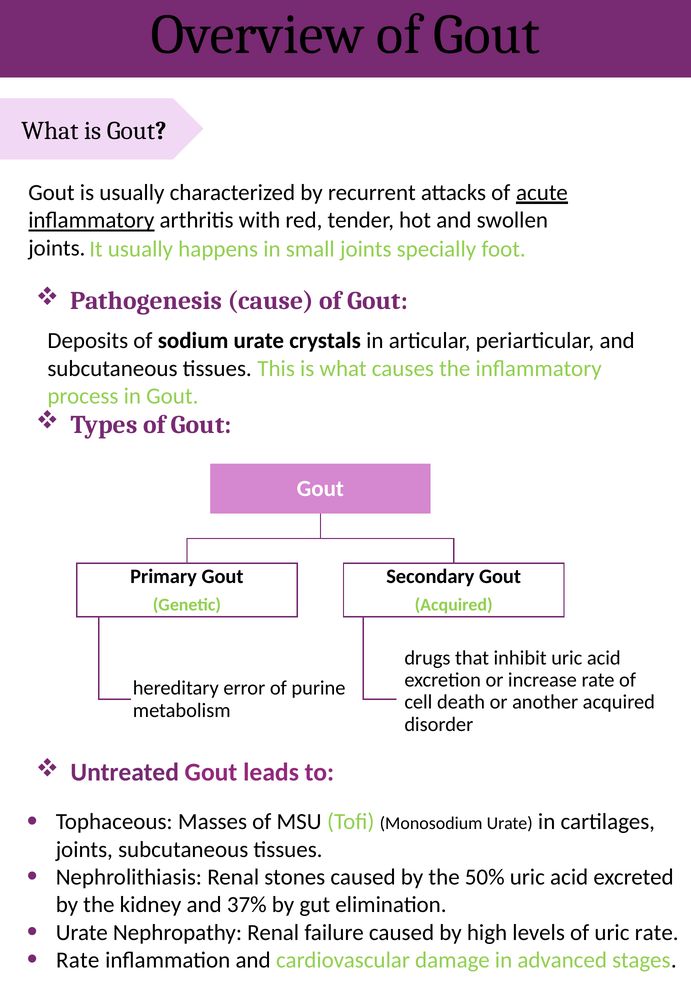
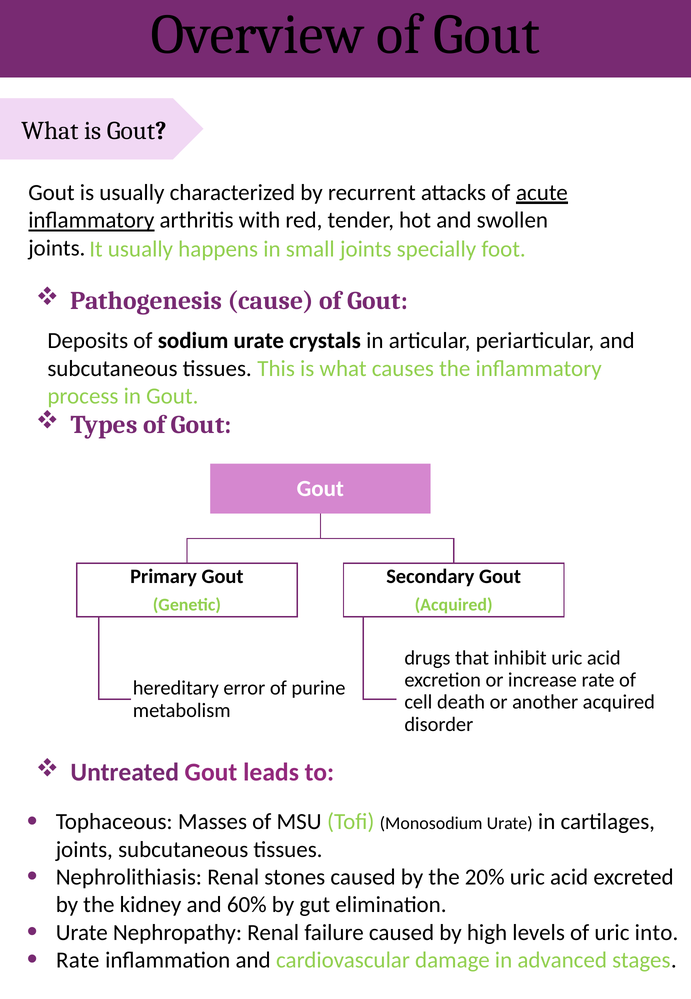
50%: 50% -> 20% (485, 876)
37%: 37% -> 60% (247, 904)
uric rate: rate -> into (657, 932)
